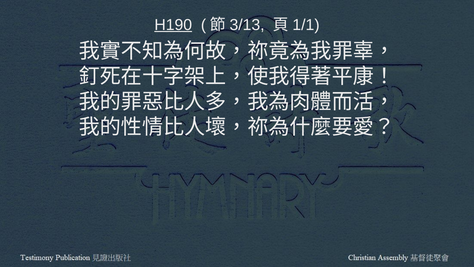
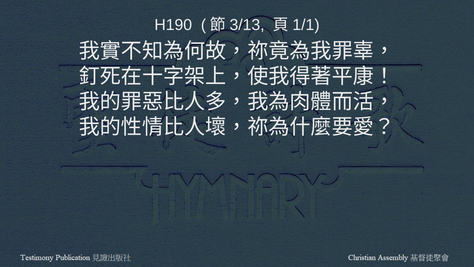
H190 underline: present -> none (173, 25)
